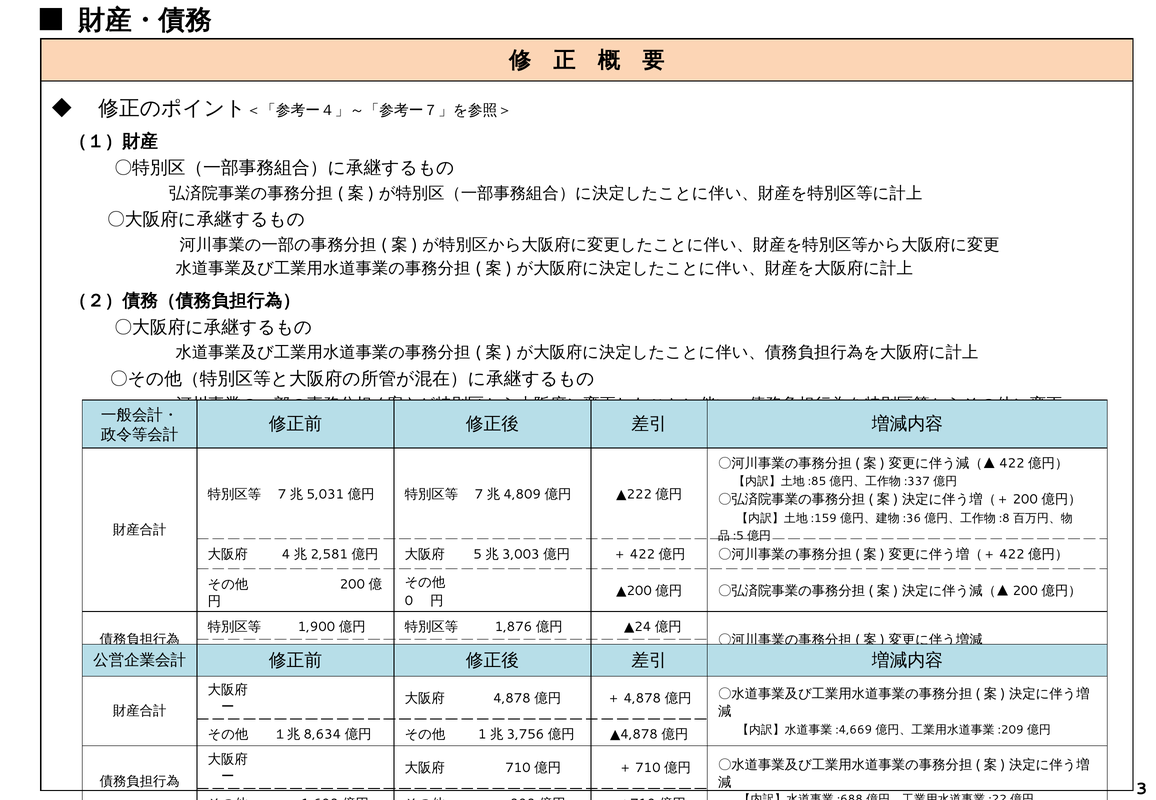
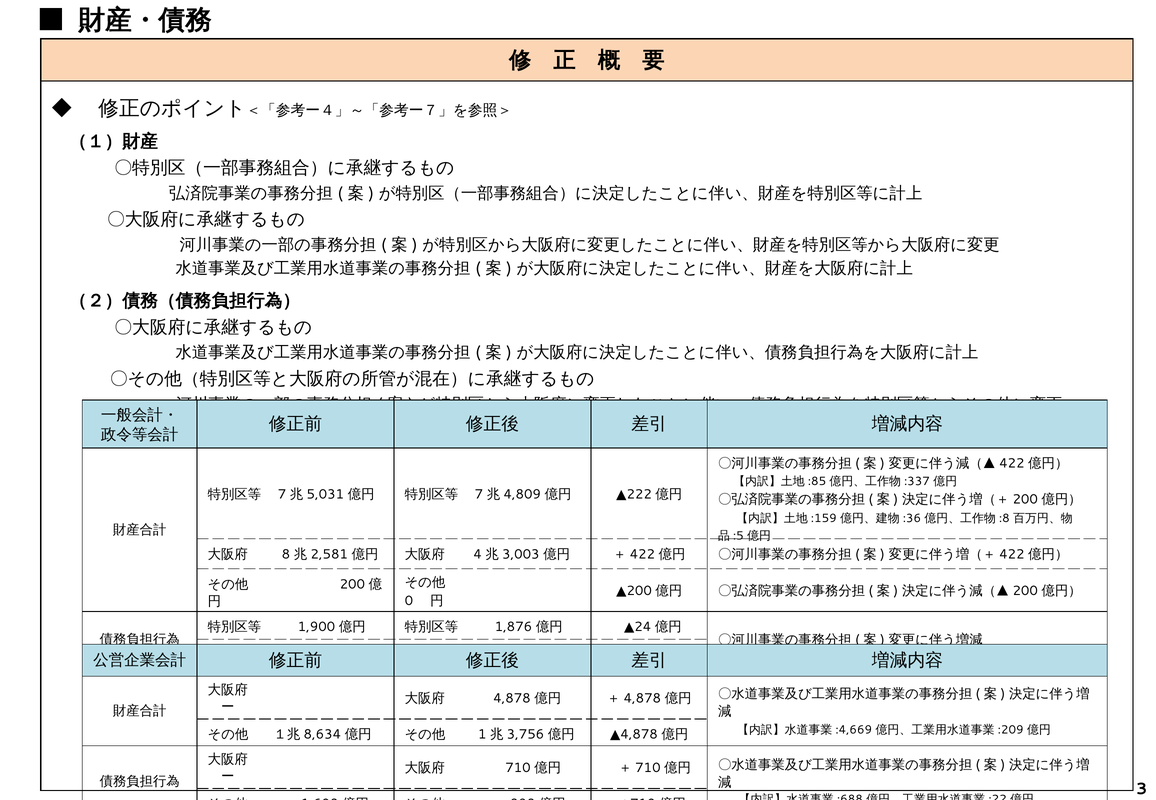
4: 4 -> 8 (286, 555)
5: 5 -> 4 (478, 555)
